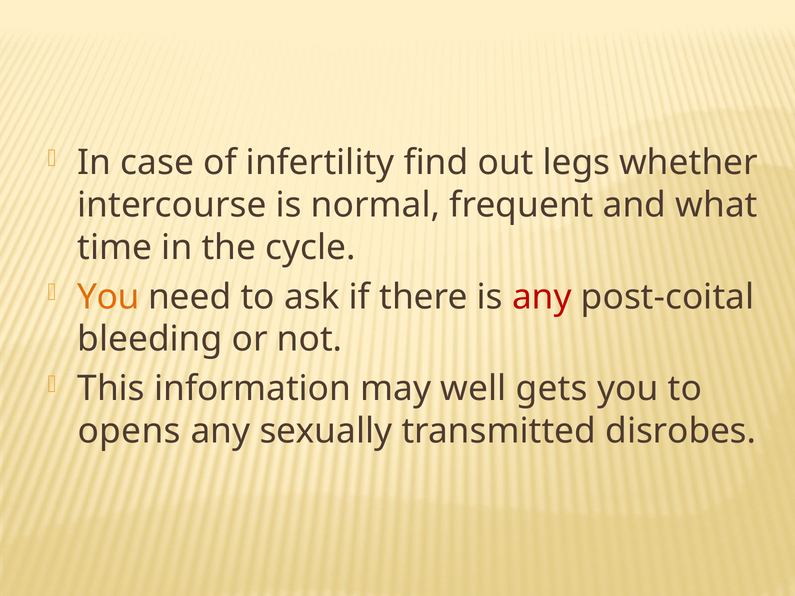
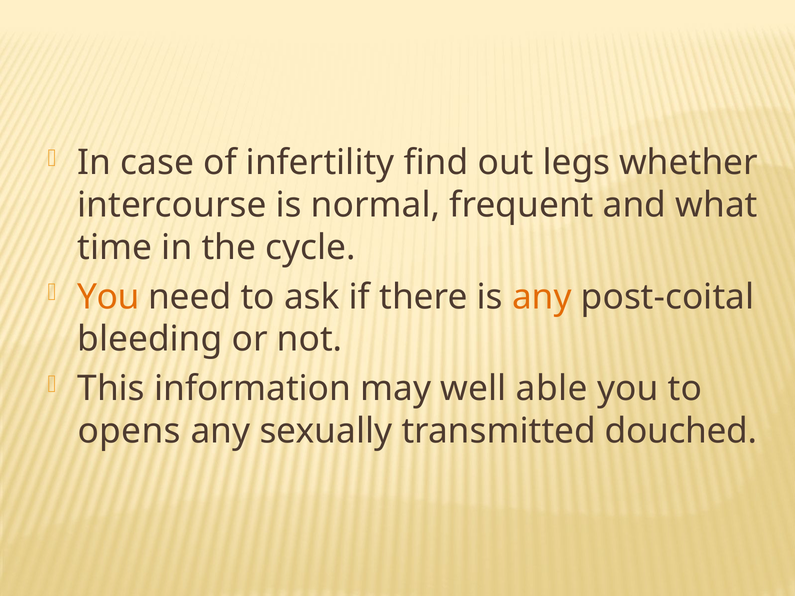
any colour: red -> orange (542, 297)
gets: gets -> able (552, 389)
disrobes: disrobes -> douched (681, 431)
